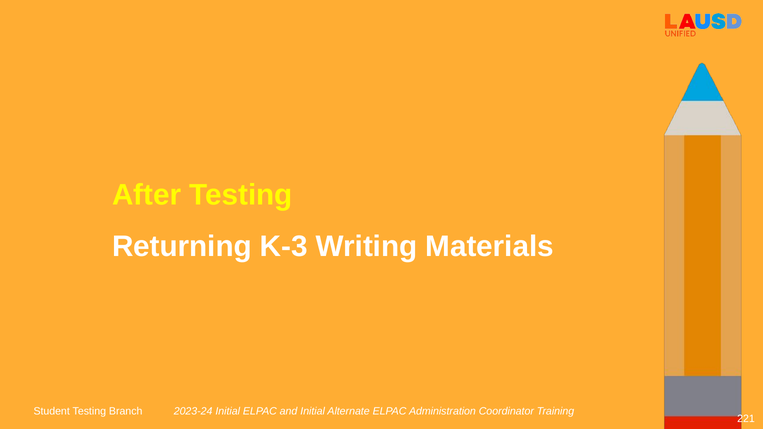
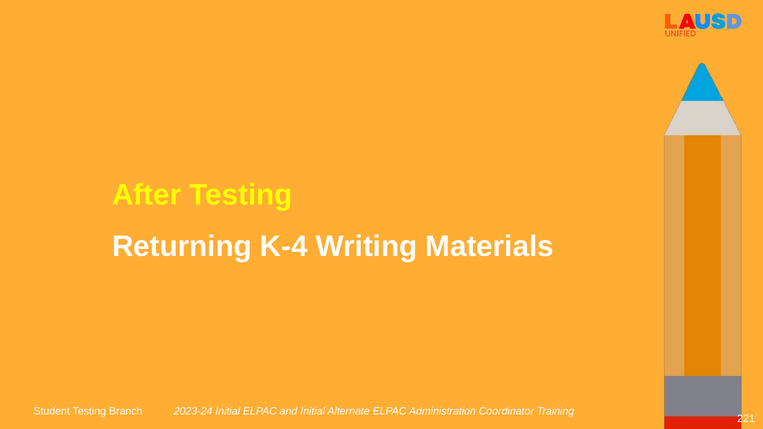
K-3: K-3 -> K-4 (284, 247)
